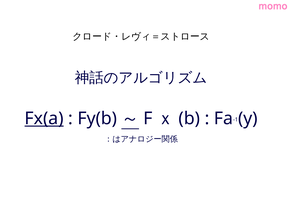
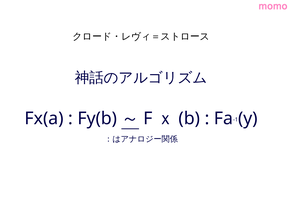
Fx(a underline: present -> none (44, 118)
